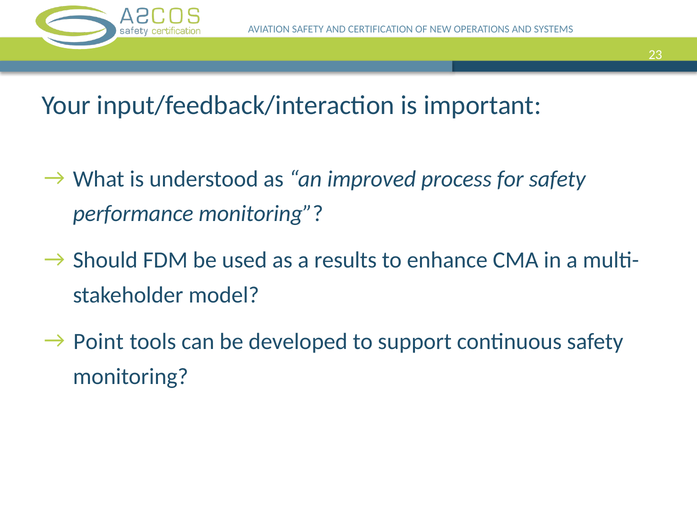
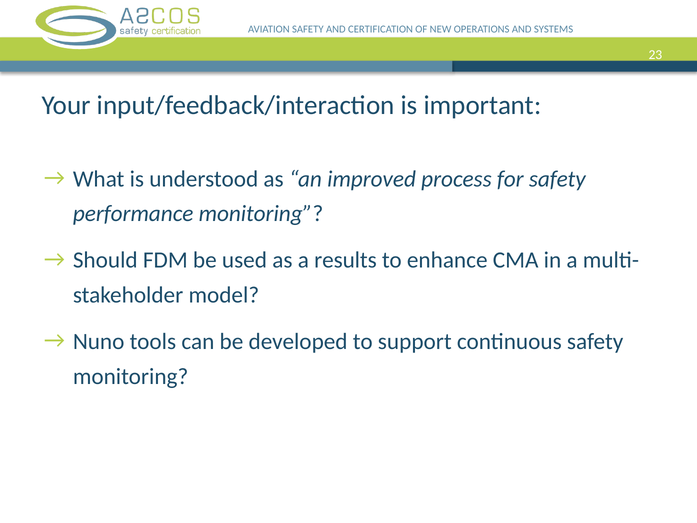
Point: Point -> Nuno (99, 341)
